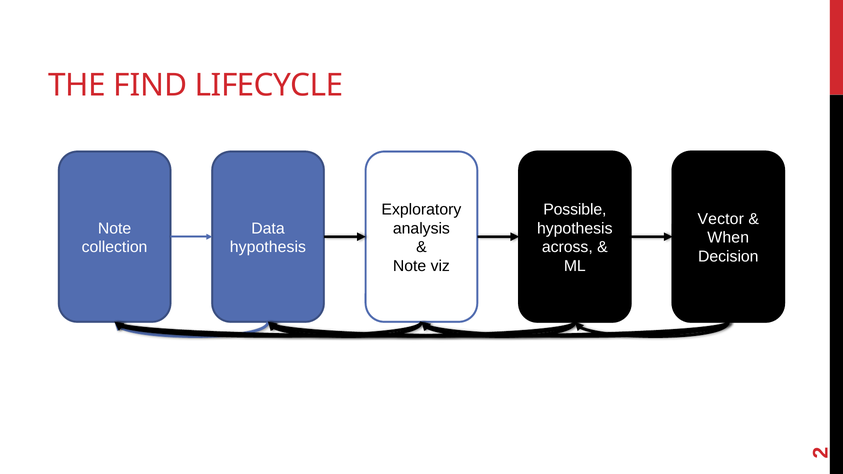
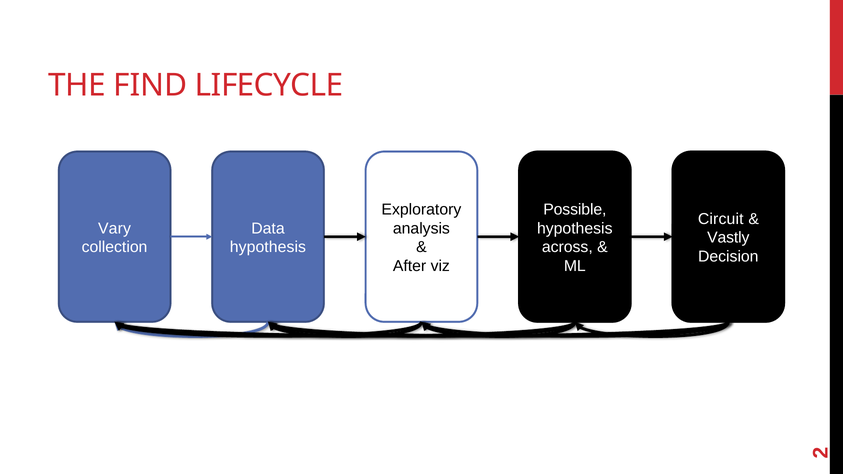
Vector: Vector -> Circuit (721, 219)
Note: Note -> Vary (115, 228)
When: When -> Vastly (728, 238)
Note: Note -> After (410, 266)
